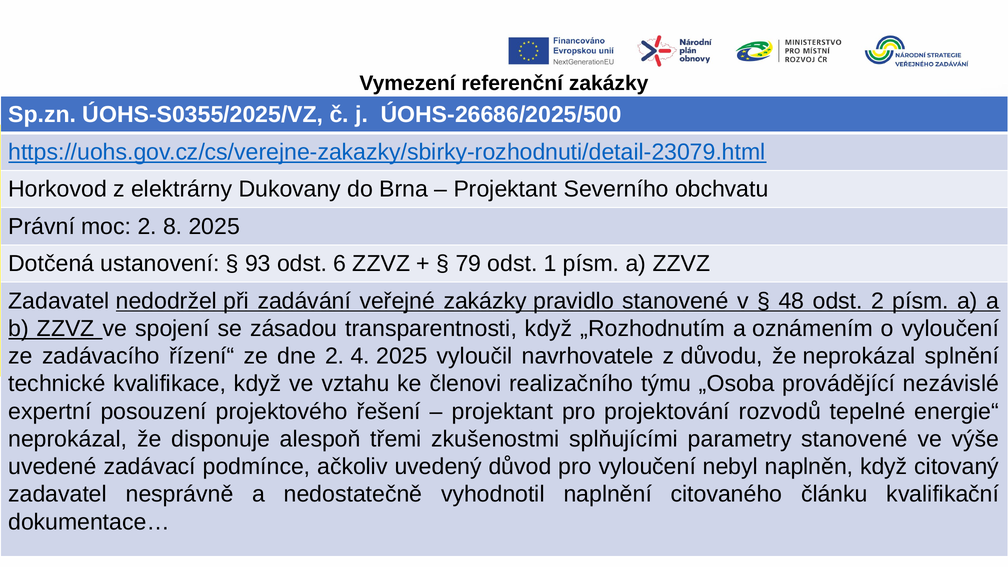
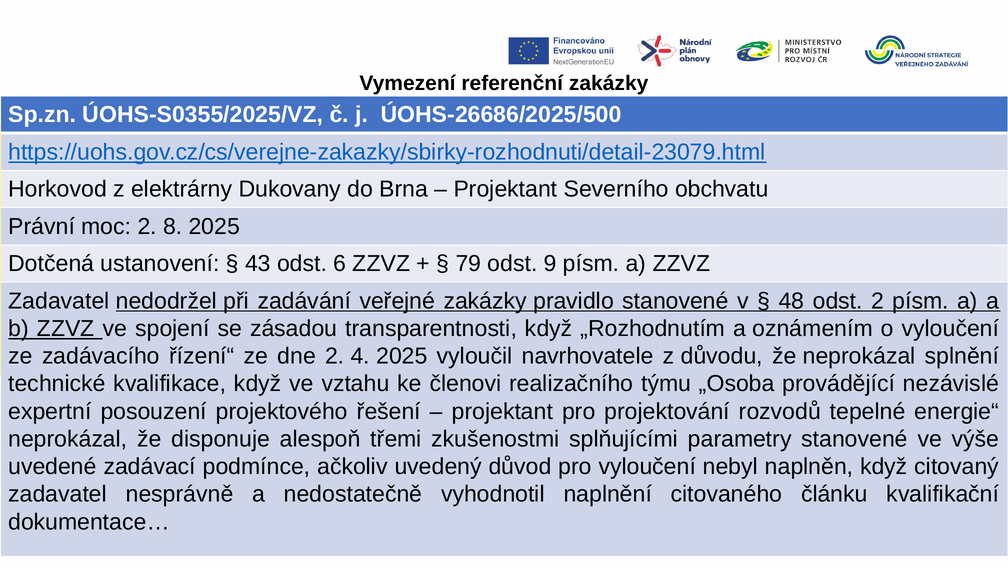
93: 93 -> 43 (258, 264)
1: 1 -> 9 (550, 264)
